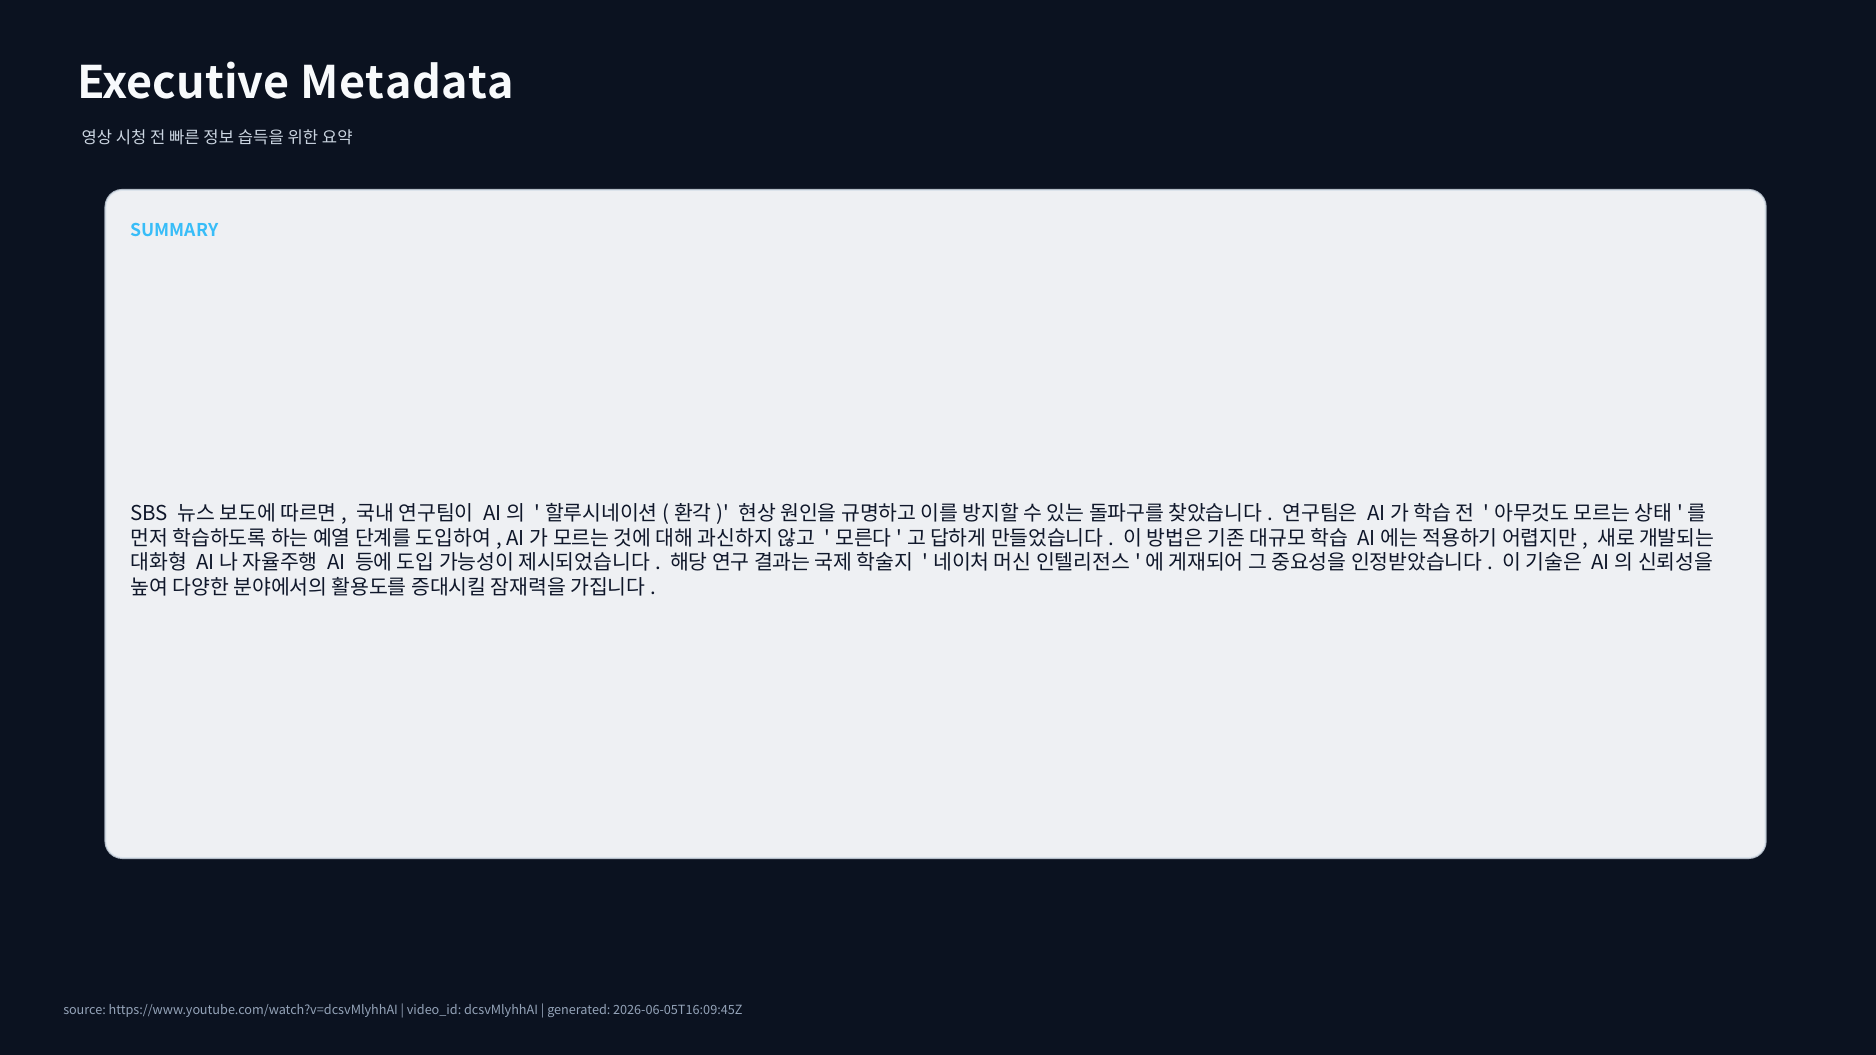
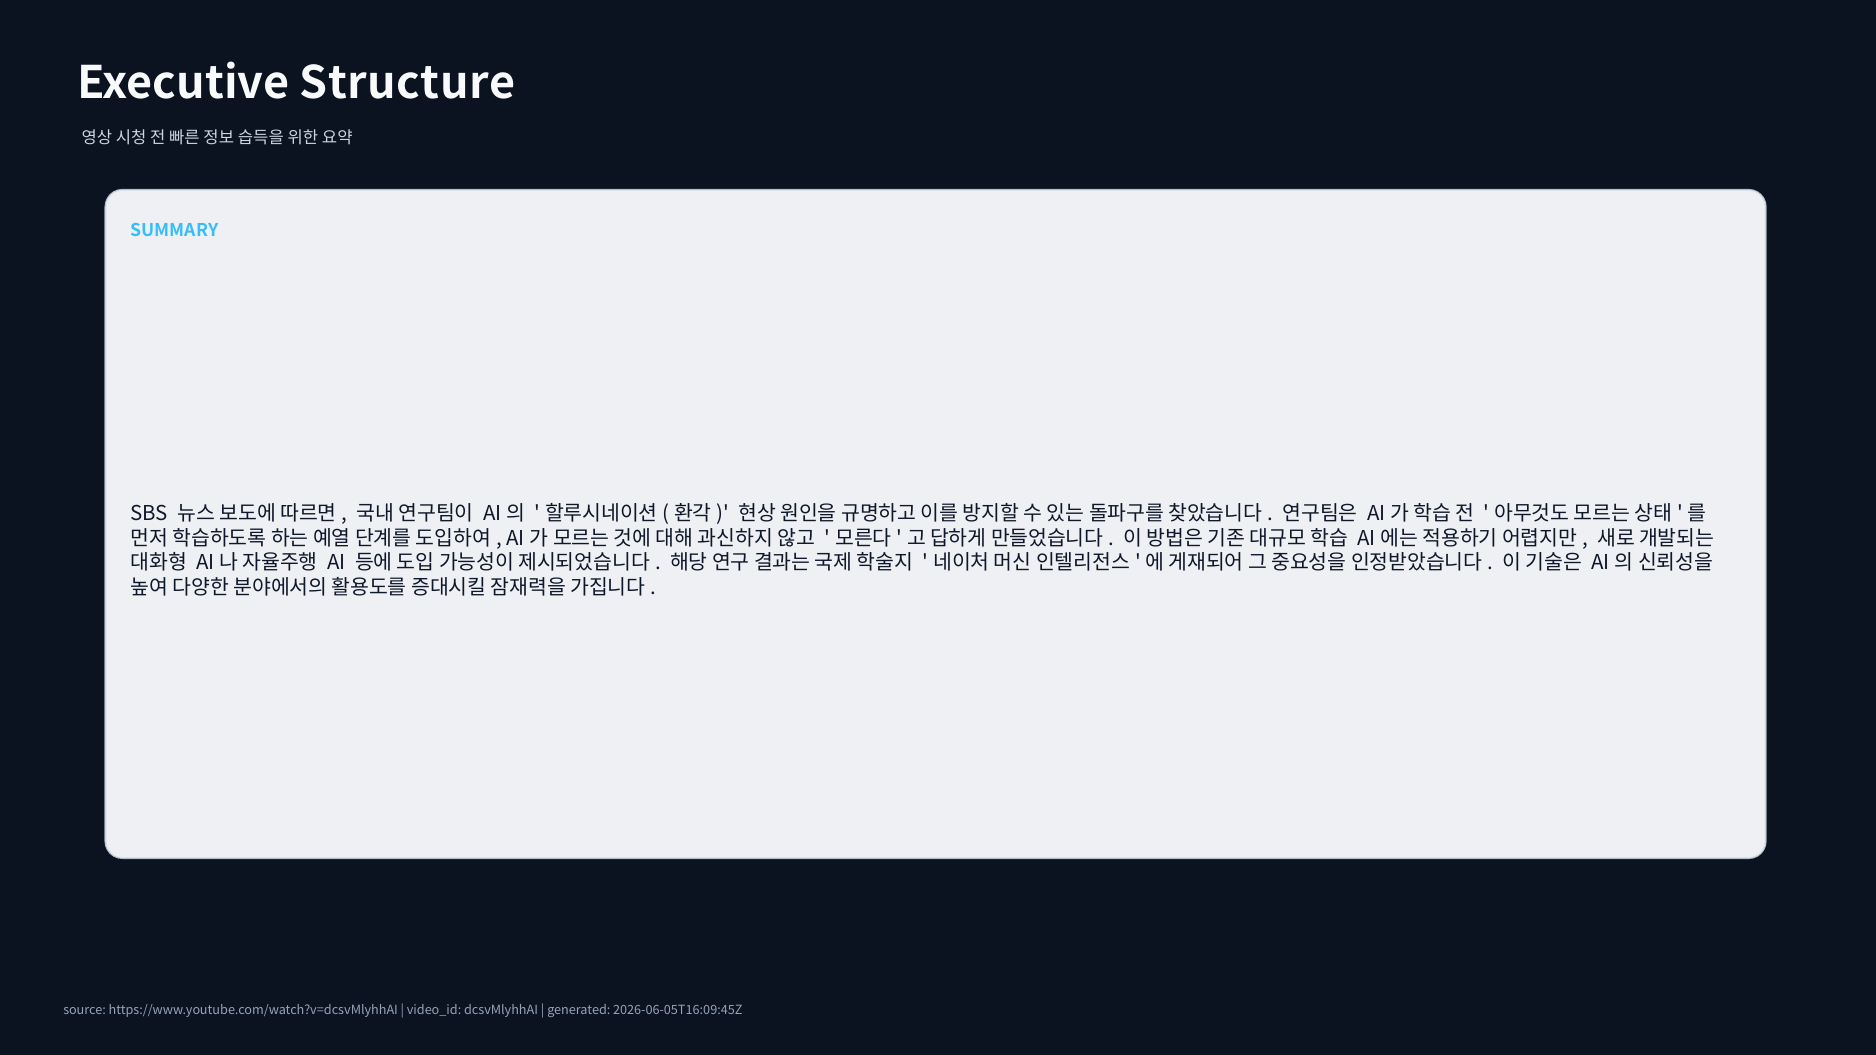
Metadata: Metadata -> Structure (408, 84)
